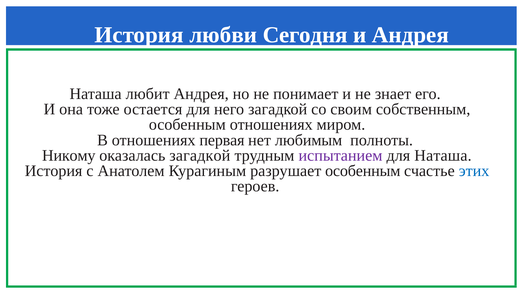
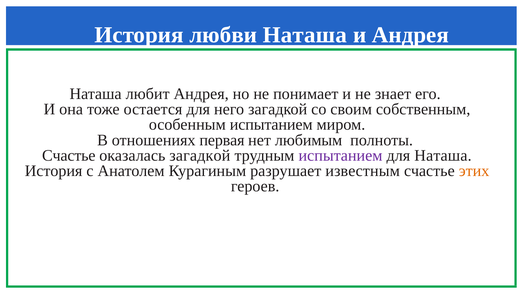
любви Сегодня: Сегодня -> Наташа (305, 35)
особенным отношениях: отношениях -> испытанием (271, 125)
Никому: Никому -> Счастье (69, 156)
разрушает особенным: особенным -> известным (363, 171)
этих colour: blue -> orange (474, 171)
